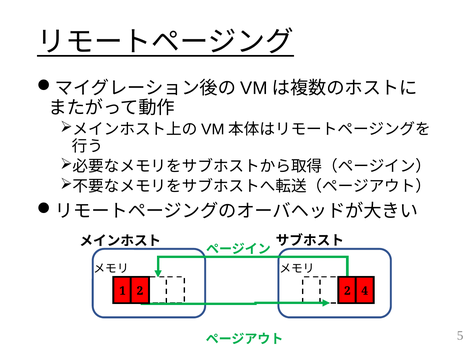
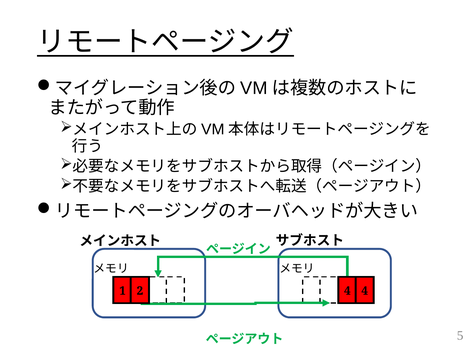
1 2: 2 -> 4 (347, 291)
